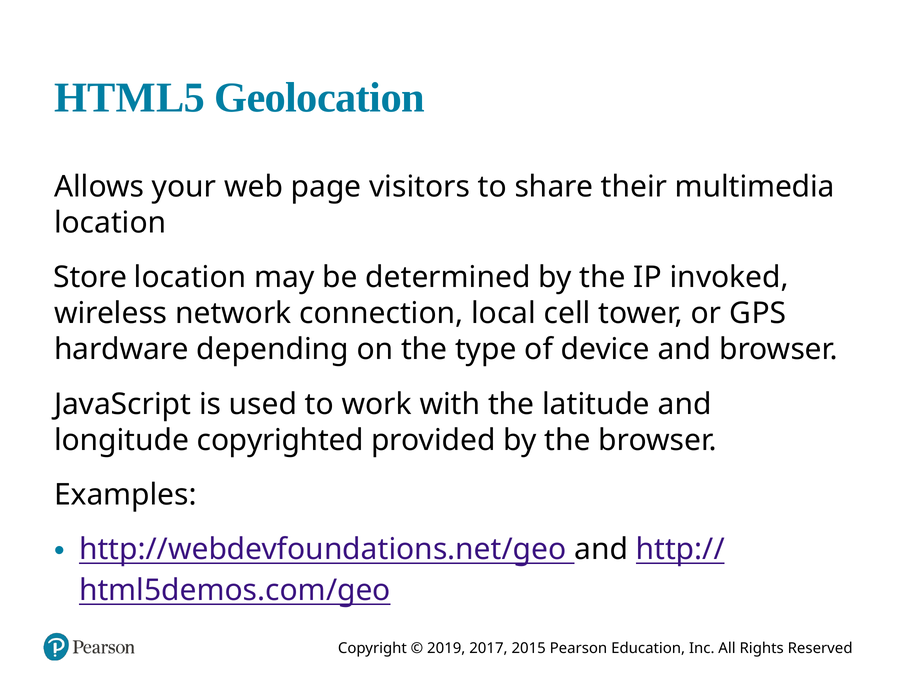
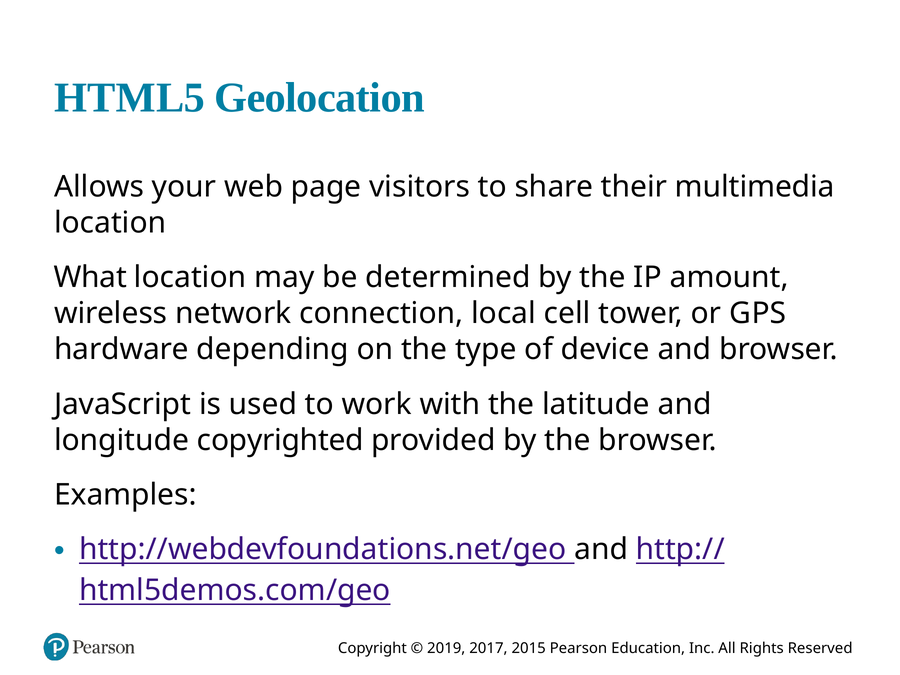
Store: Store -> What (90, 277)
invoked: invoked -> amount (729, 277)
